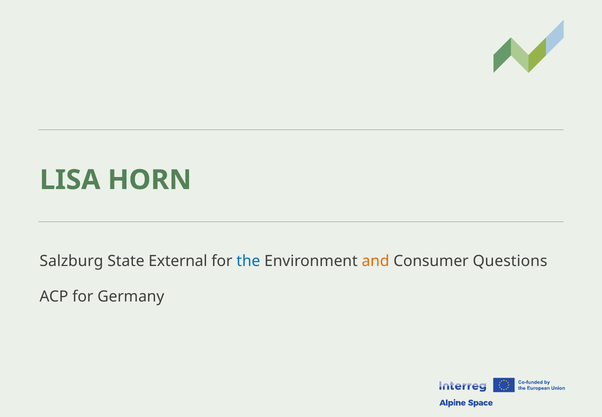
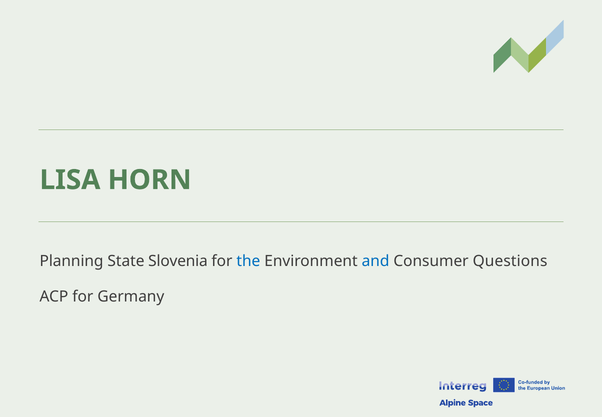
Salzburg: Salzburg -> Planning (72, 261)
External: External -> Slovenia (178, 261)
and colour: orange -> blue (376, 261)
